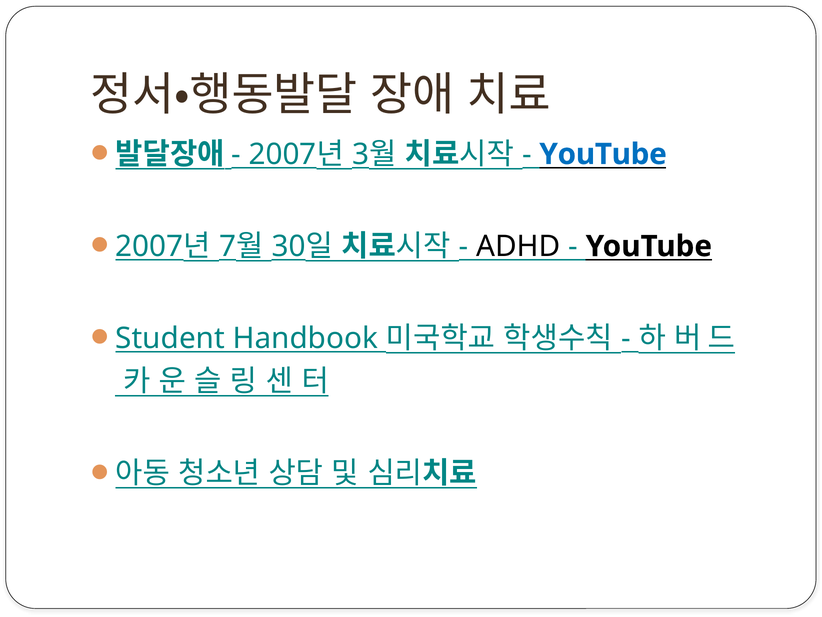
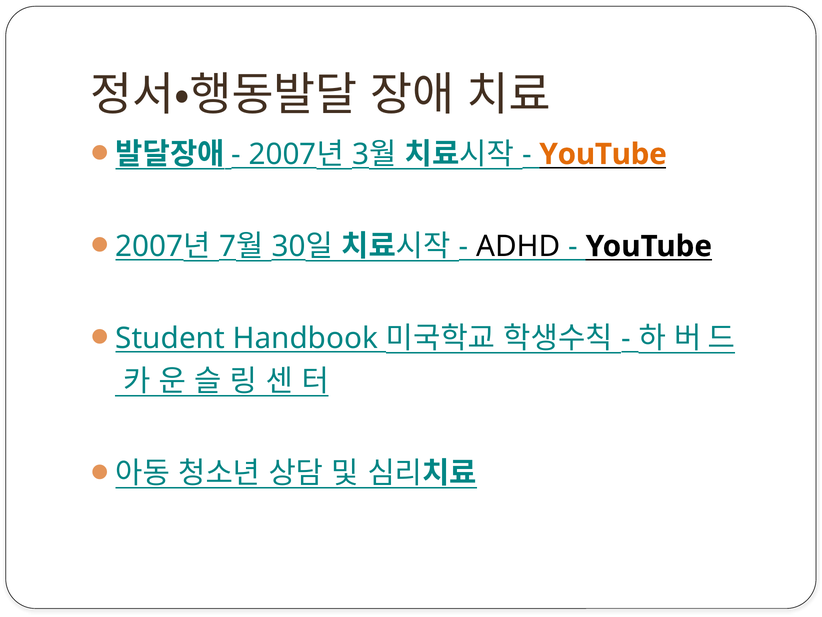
YouTube colour: blue -> orange (603, 154)
